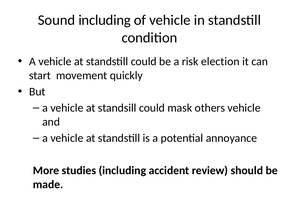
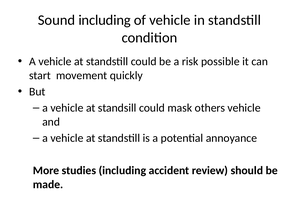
election: election -> possible (220, 62)
